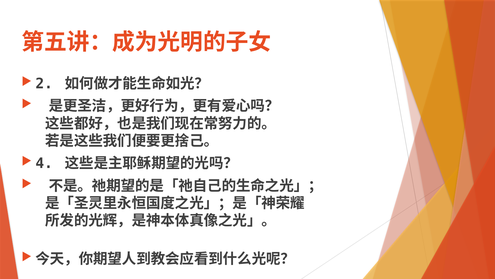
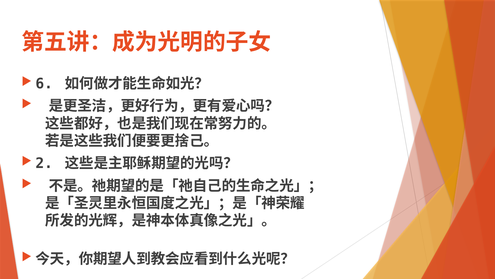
2: 2 -> 6 (44, 84)
4: 4 -> 2 (44, 163)
